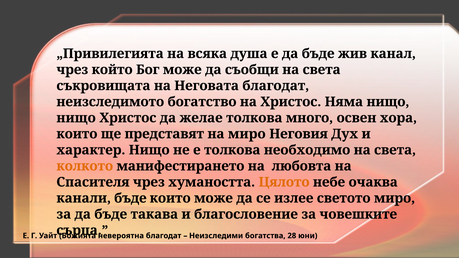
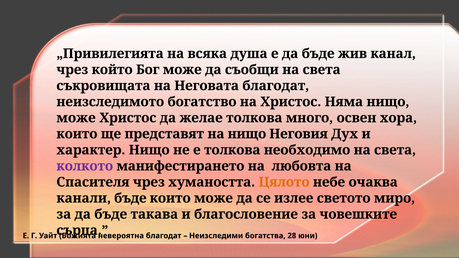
нищо: нищо -> може (76, 118)
на миро: миро -> нищо (247, 134)
колкото colour: orange -> purple (85, 166)
